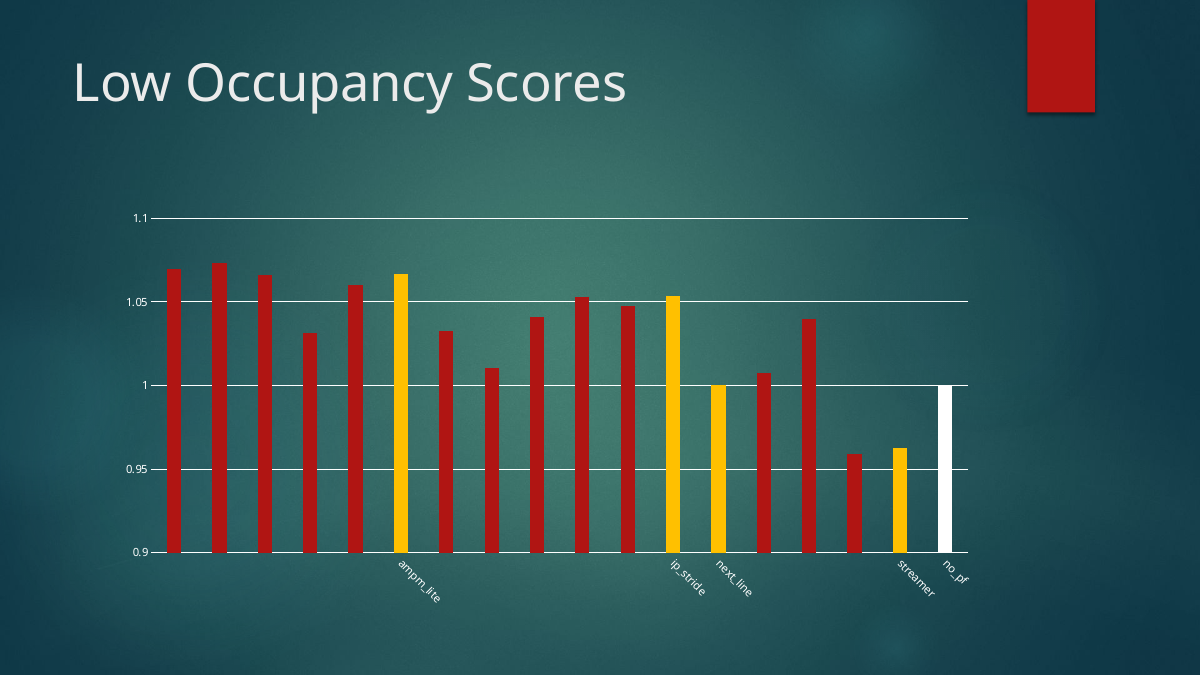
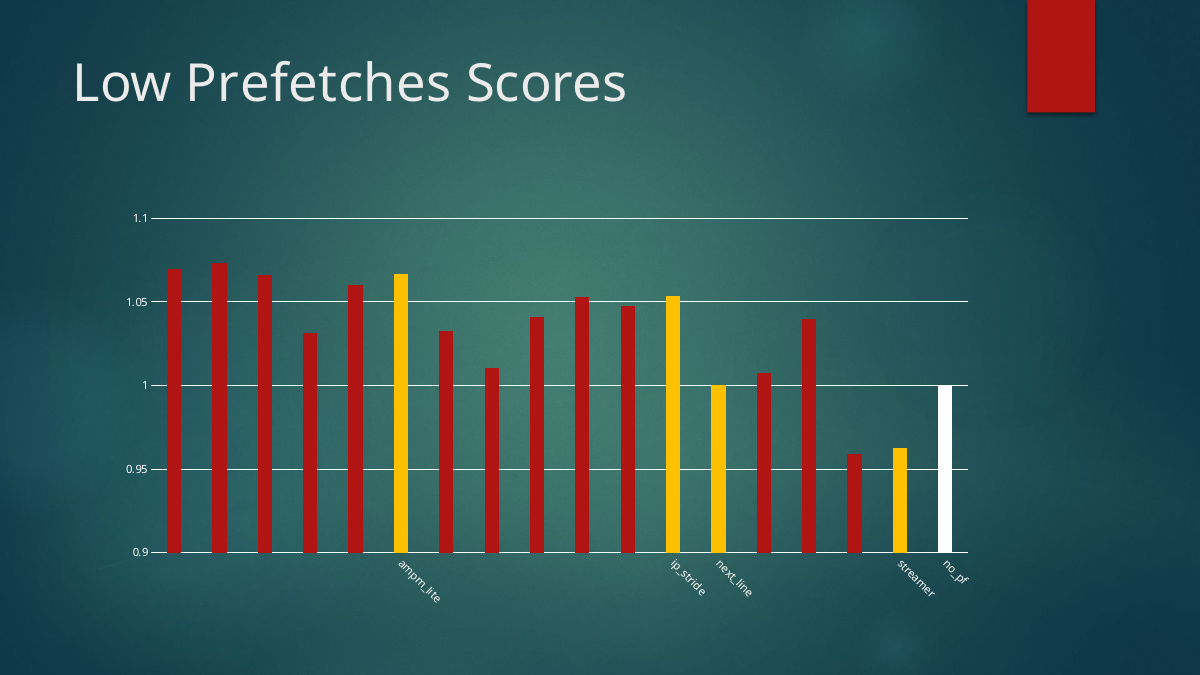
Occupancy: Occupancy -> Prefetches (319, 84)
